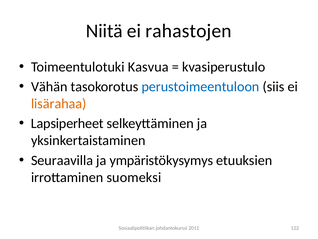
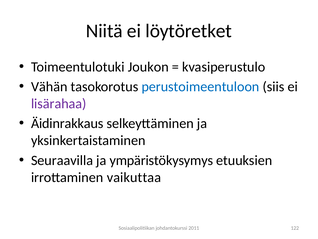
rahastojen: rahastojen -> löytöretket (189, 31)
Kasvua: Kasvua -> Joukon (148, 67)
lisärahaa colour: orange -> purple (59, 103)
Lapsiperheet: Lapsiperheet -> Äidinrakkaus (67, 123)
suomeksi: suomeksi -> vaikuttaa (134, 177)
